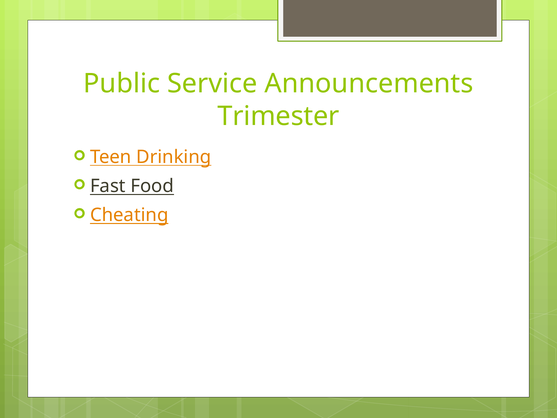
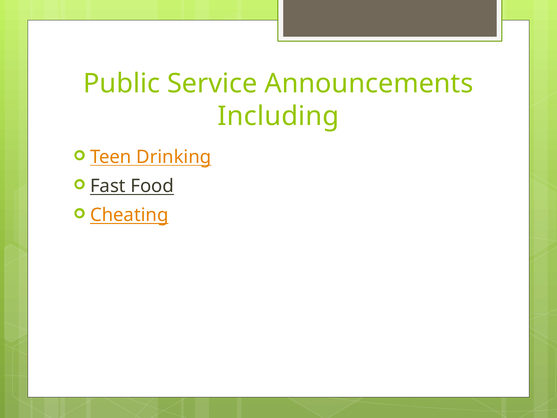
Trimester: Trimester -> Including (278, 116)
